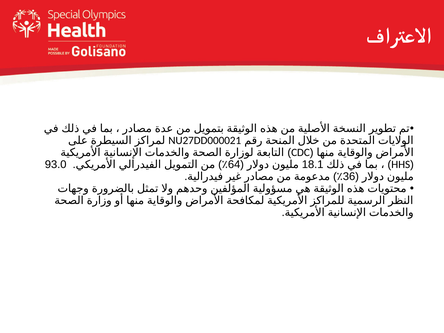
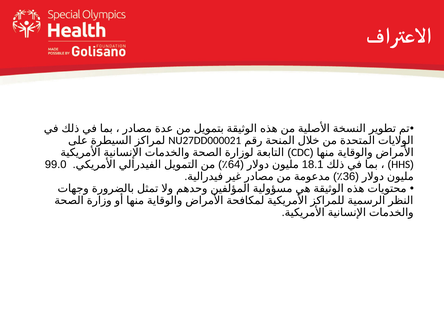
93.0: 93.0 -> 99.0 (56, 165)
